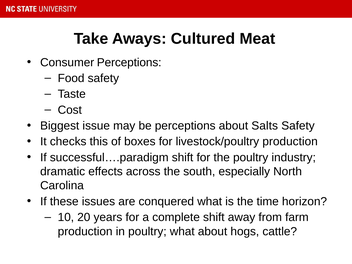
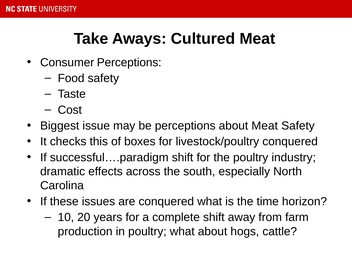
about Salts: Salts -> Meat (265, 126)
livestock/poultry production: production -> conquered (290, 142)
